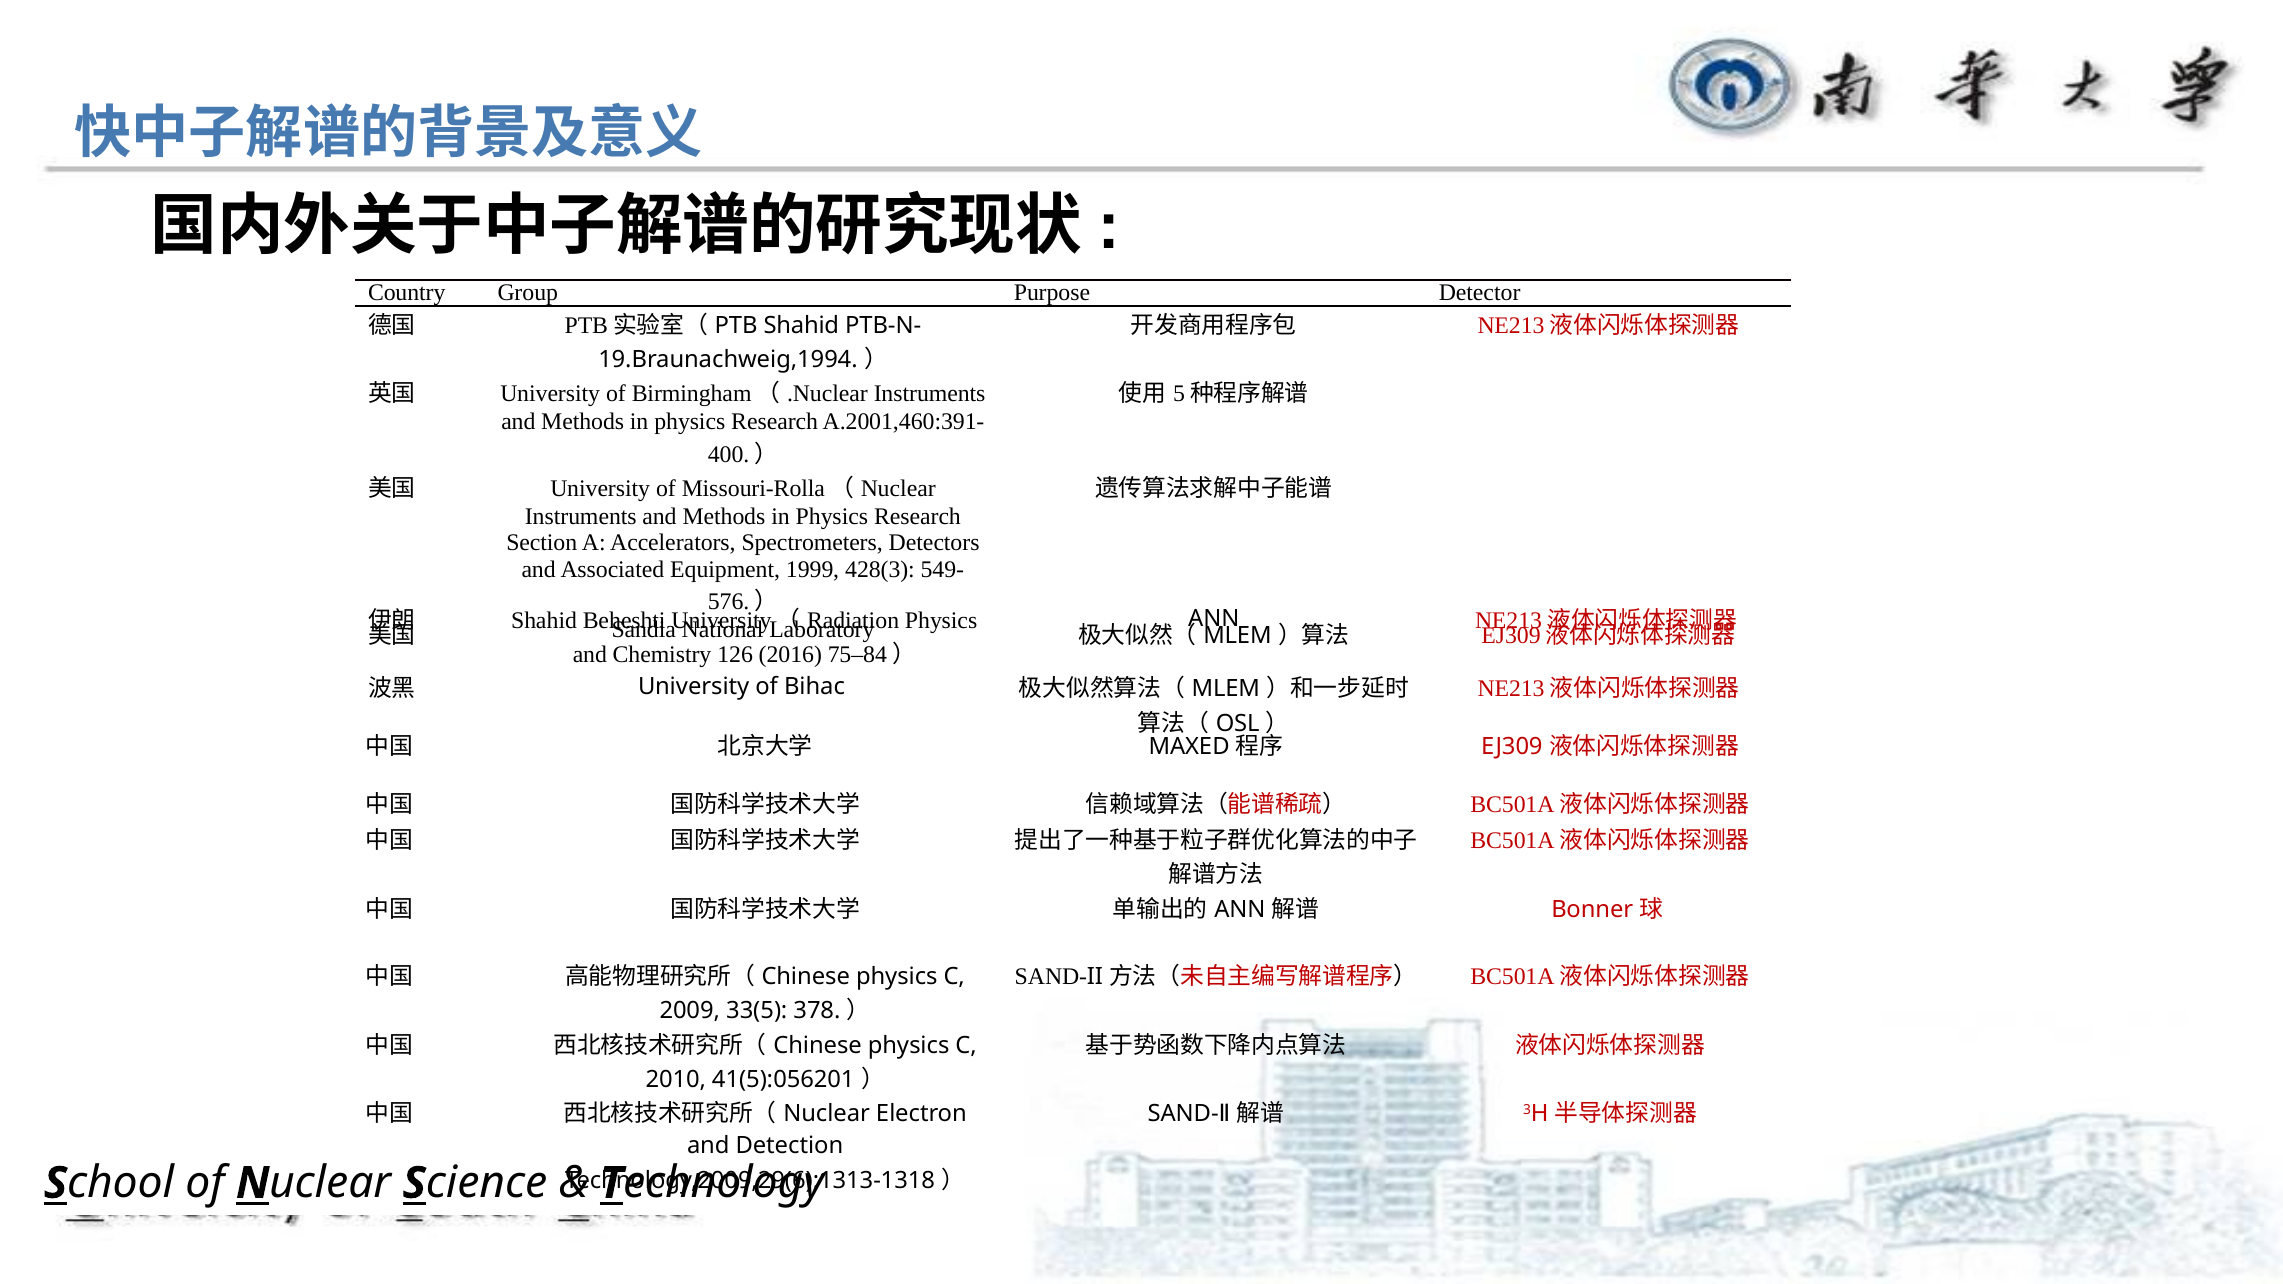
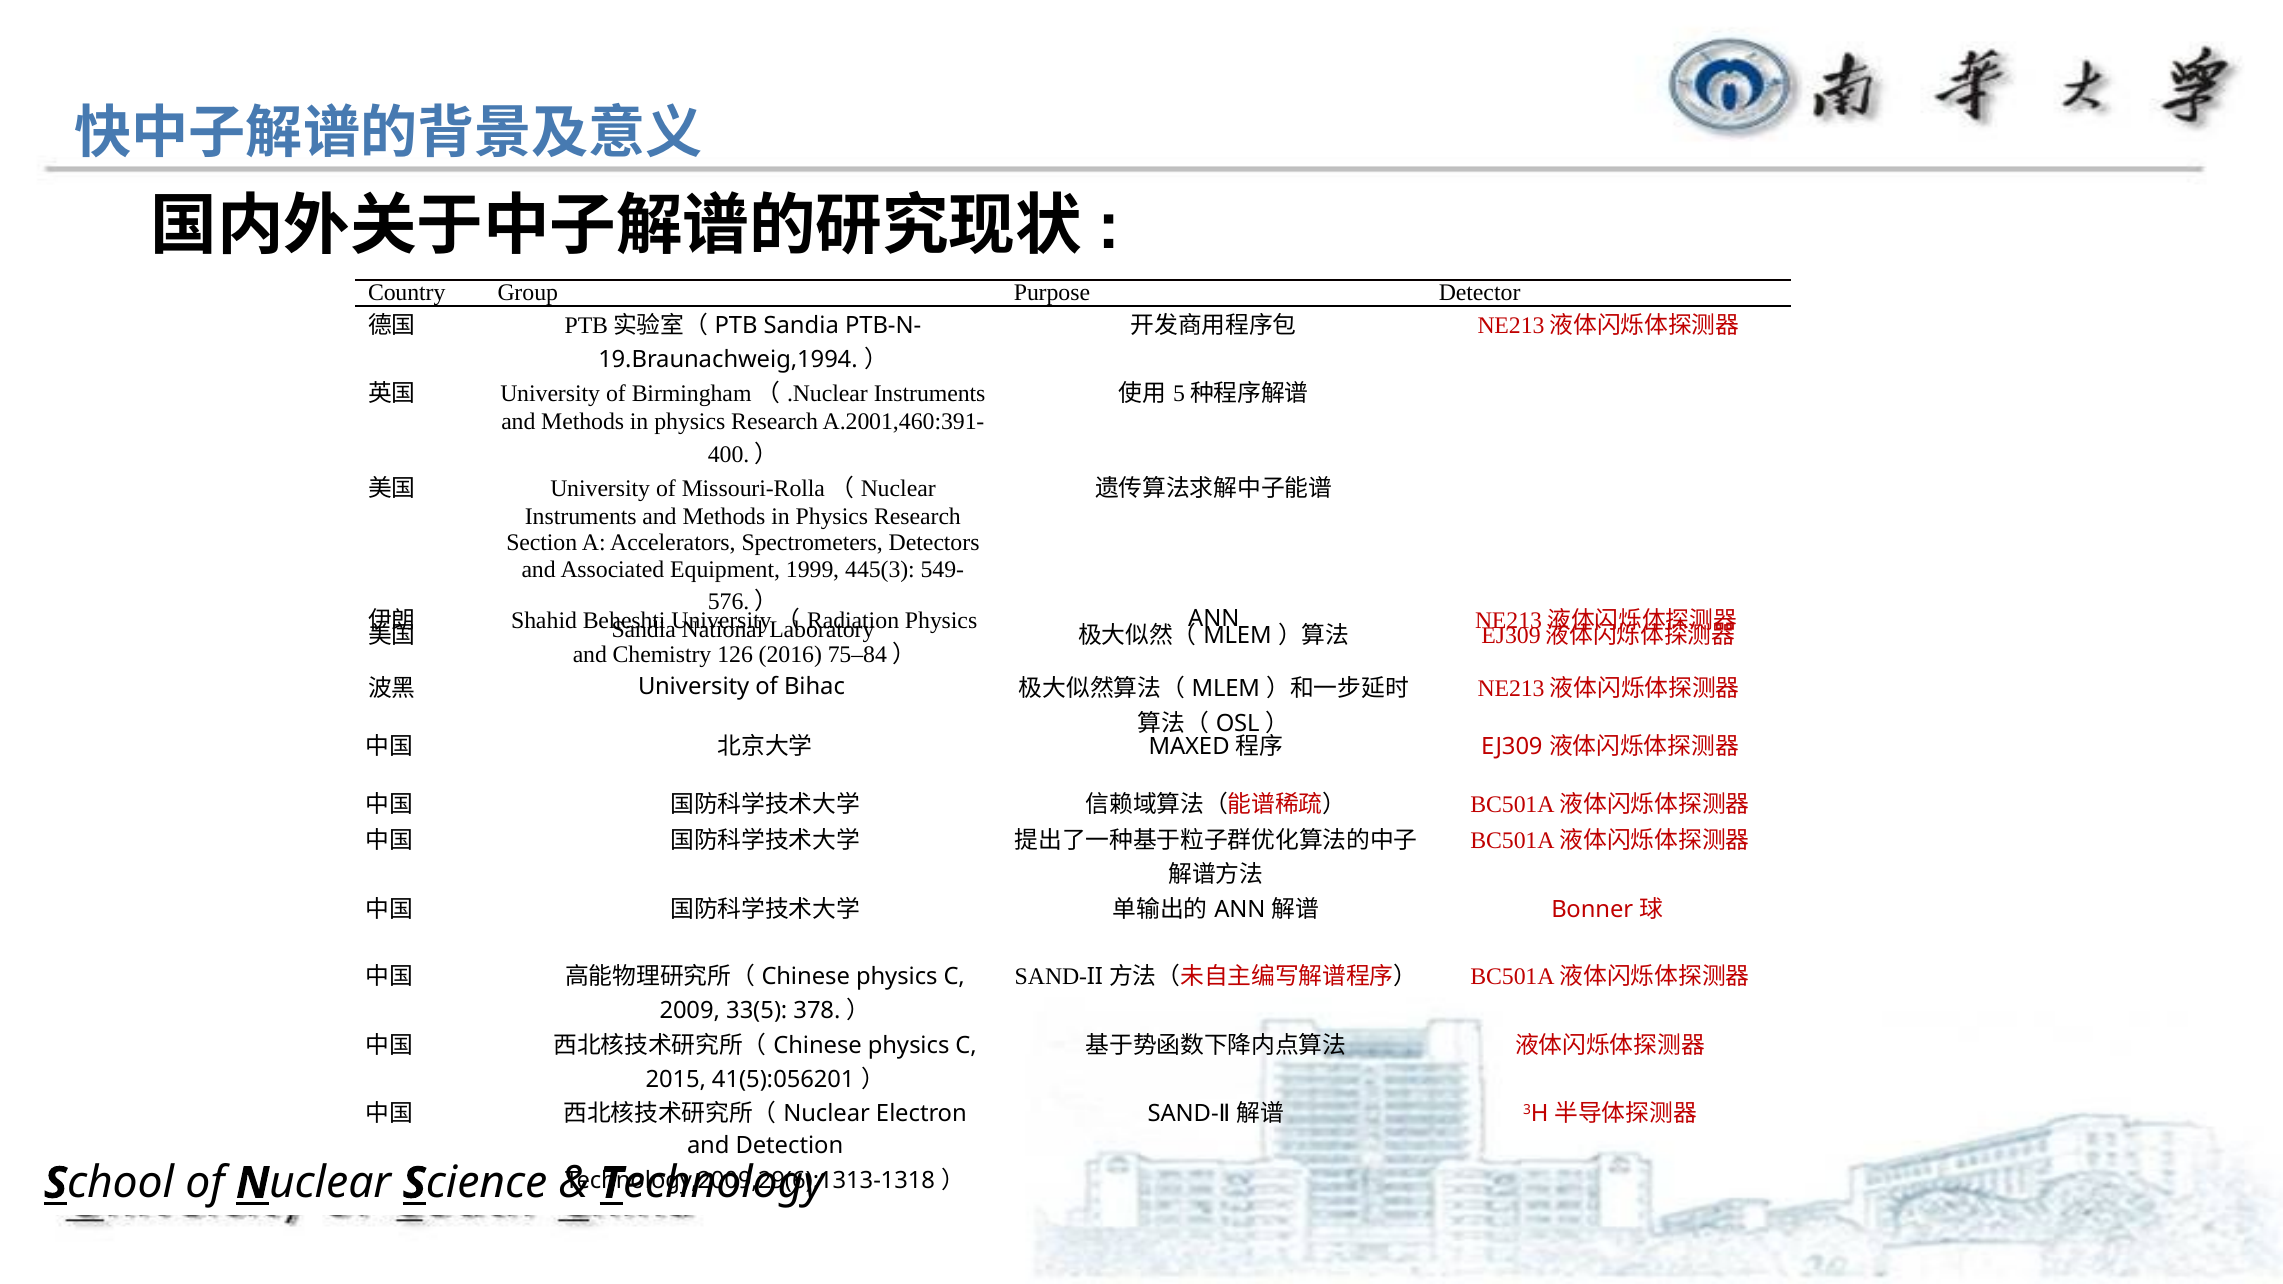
Shahid: Shahid -> Sandia (801, 326)
428(3: 428(3 -> 445(3 (880, 569)
2010: 2010 -> 2015 (676, 1080)
